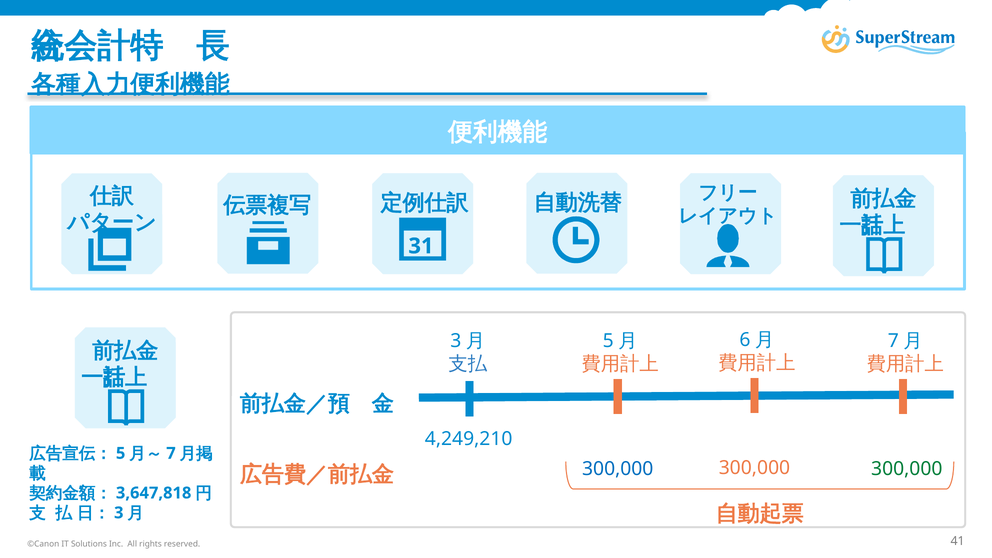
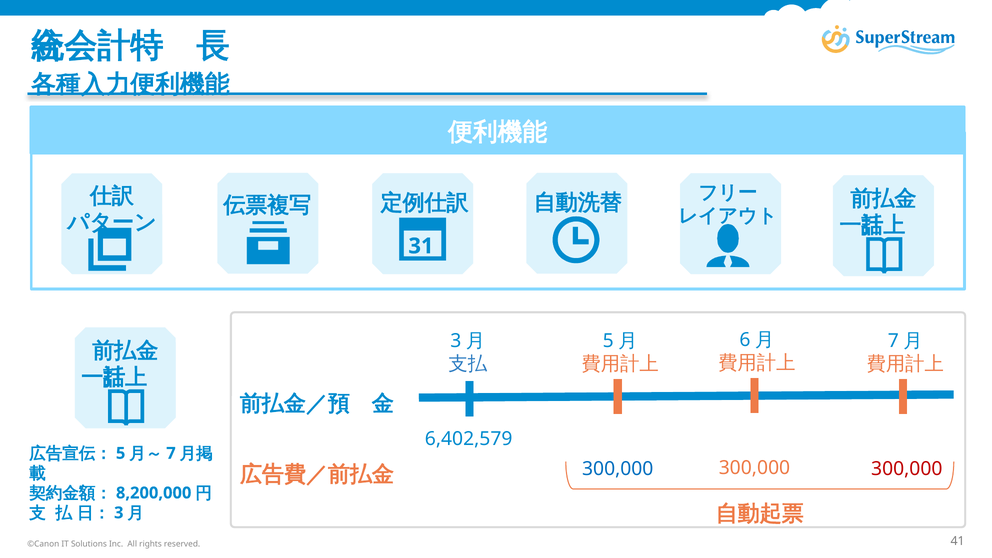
4,249,210: 4,249,210 -> 6,402,579 (469, 439)
300,000 colour: green -> red (907, 469)
3,647,818: 3,647,818 -> 8,200,000 (154, 493)
